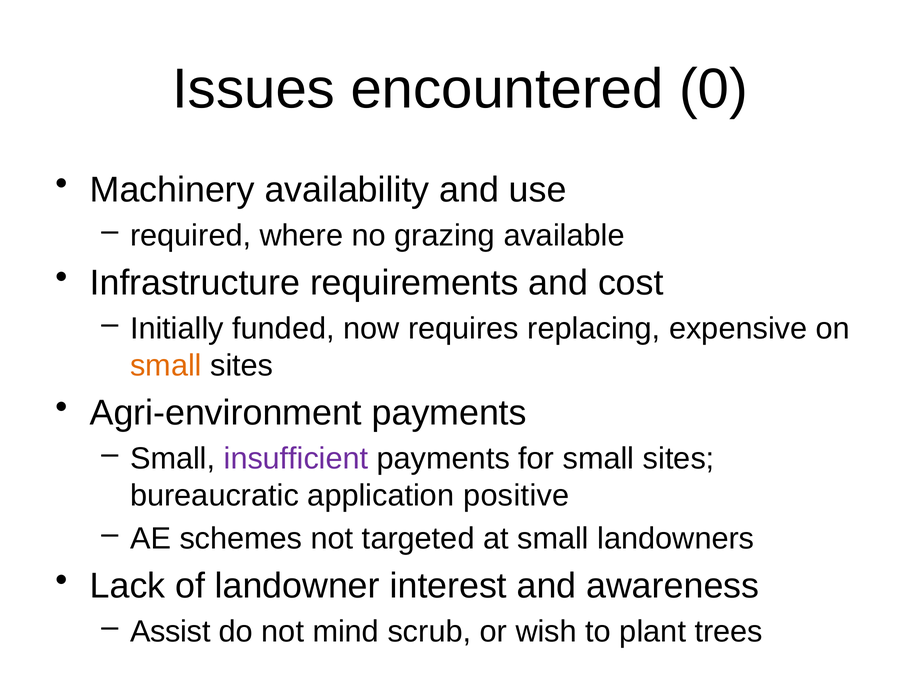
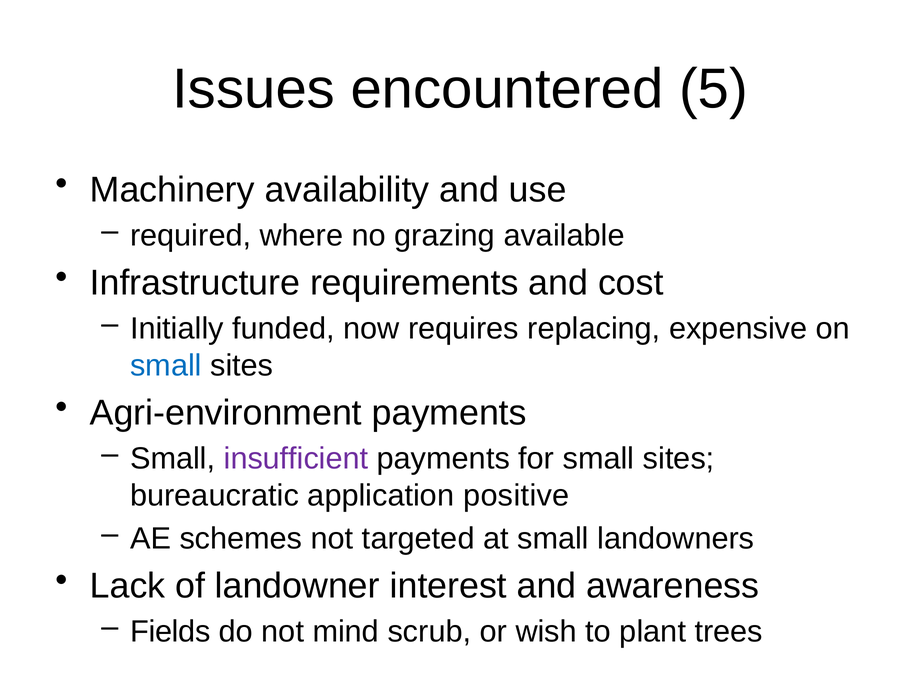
0: 0 -> 5 (714, 89)
small colour: orange -> blue (166, 365)
Assist: Assist -> Fields (170, 632)
